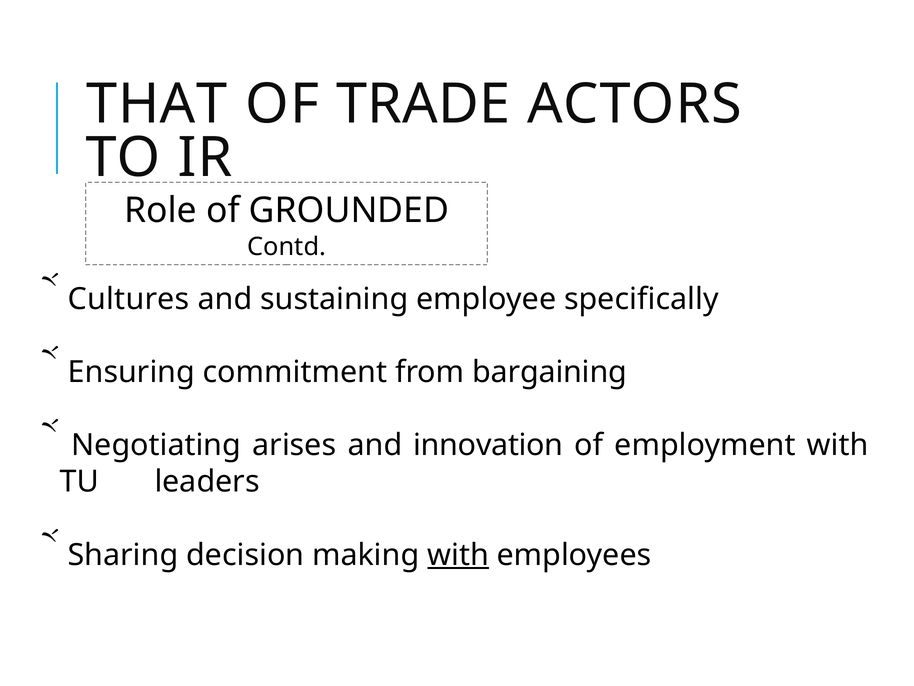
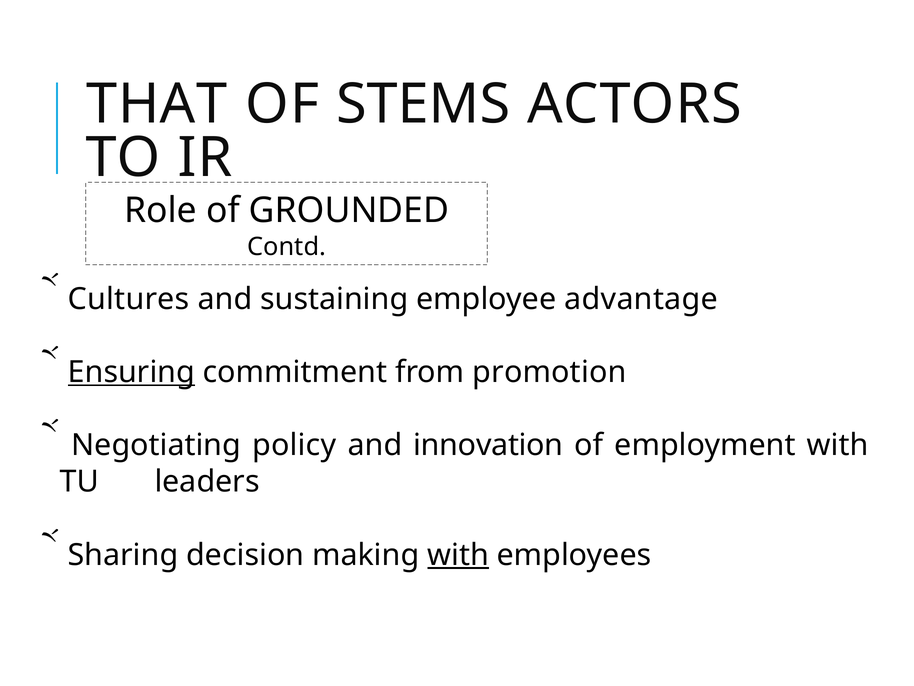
TRADE: TRADE -> STEMS (423, 104)
specifically: specifically -> advantage (641, 299)
Ensuring underline: none -> present (131, 372)
bargaining: bargaining -> promotion (549, 372)
arises: arises -> policy (294, 445)
